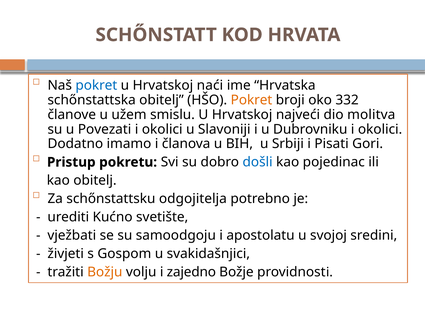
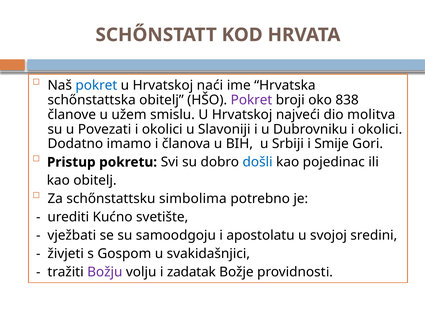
Pokret colour: orange -> purple (251, 100)
332: 332 -> 838 (347, 100)
Pisati: Pisati -> Smije (332, 144)
odgojitelja: odgojitelja -> simbolima (193, 199)
Božju colour: orange -> purple (105, 273)
zajedno: zajedno -> zadatak (191, 273)
